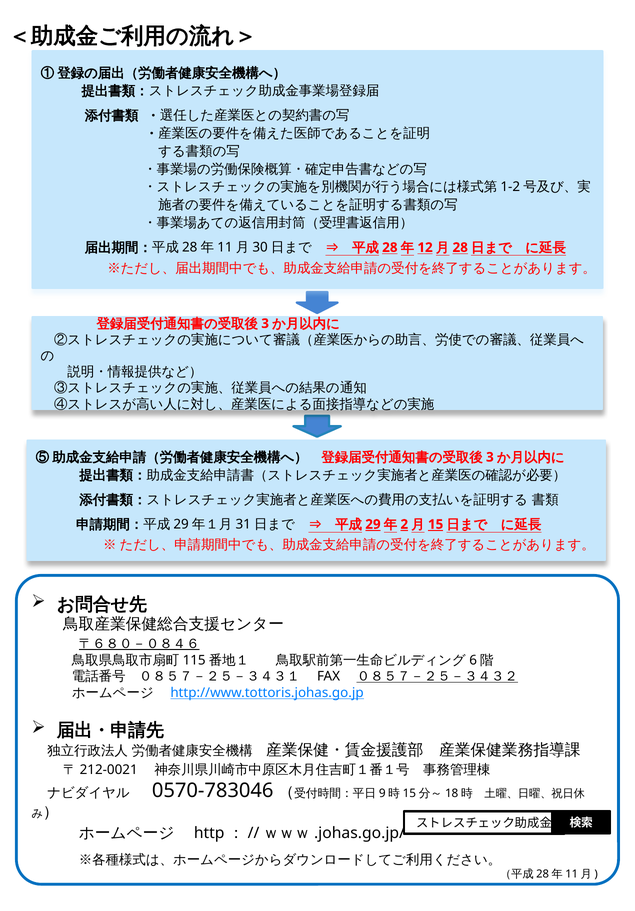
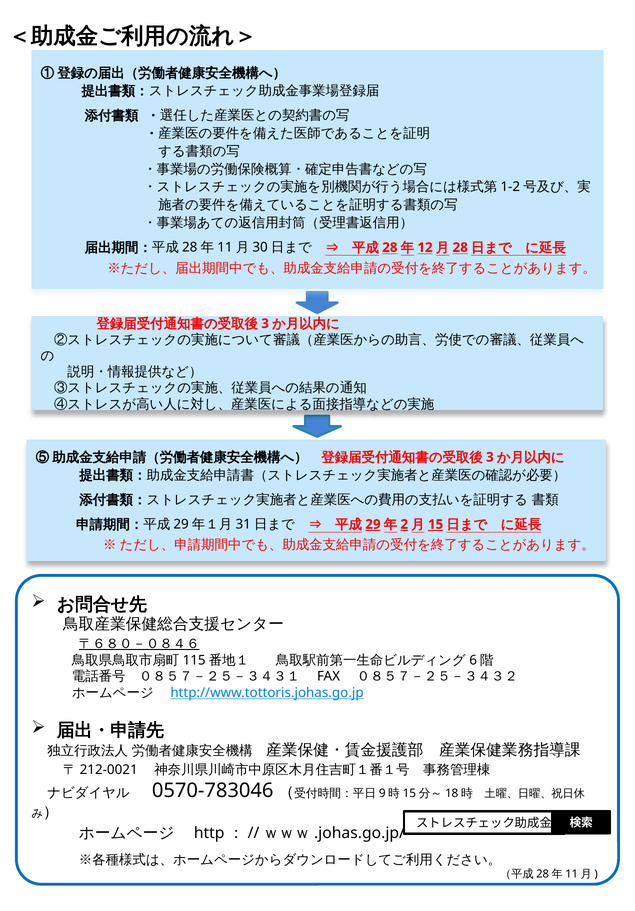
０８５７－２５－３４３２ underline: present -> none (437, 677)
